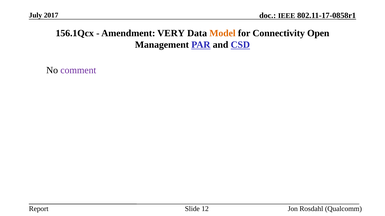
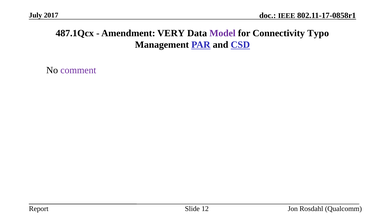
156.1Qcx: 156.1Qcx -> 487.1Qcx (75, 33)
Model colour: orange -> purple (222, 33)
Open: Open -> Typo (318, 33)
